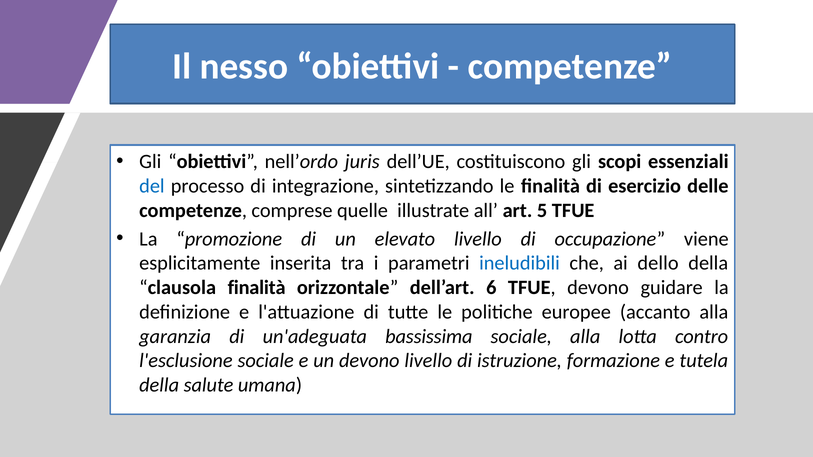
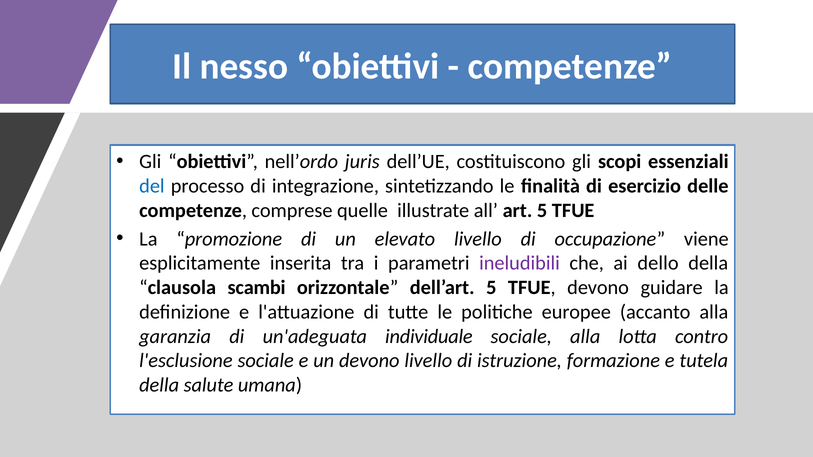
ineludibili colour: blue -> purple (520, 263)
clausola finalità: finalità -> scambi (257, 288)
dell’art 6: 6 -> 5 (491, 288)
bassissima: bassissima -> individuale (429, 337)
